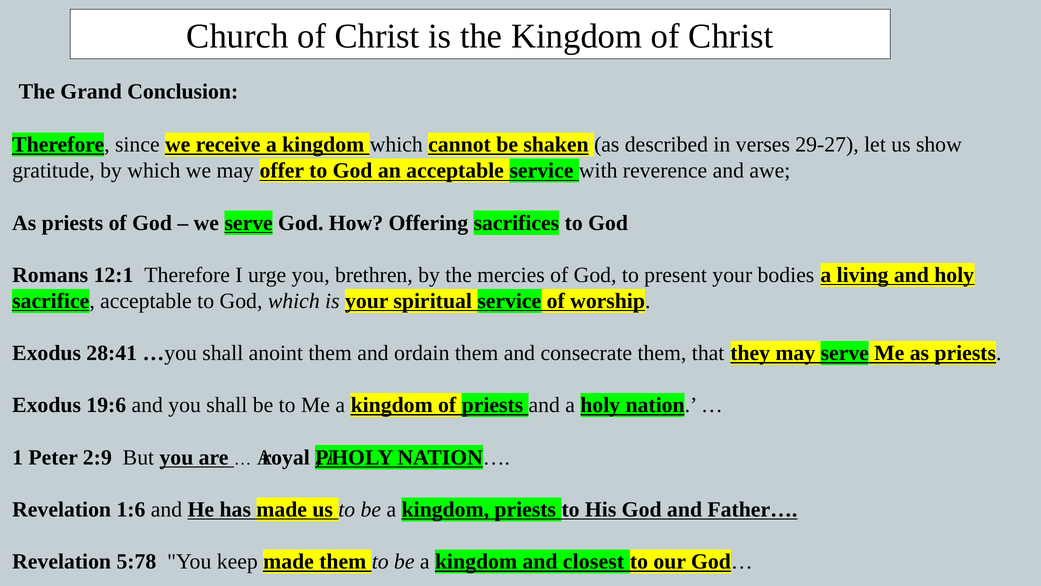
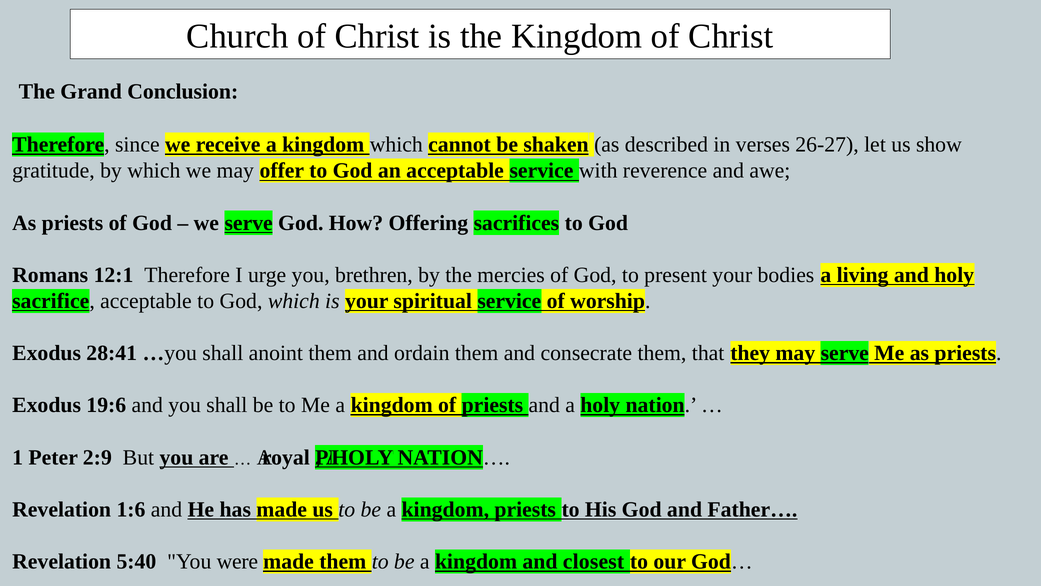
29-27: 29-27 -> 26-27 (827, 145)
5:78: 5:78 -> 5:40 (136, 561)
keep: keep -> were (237, 561)
